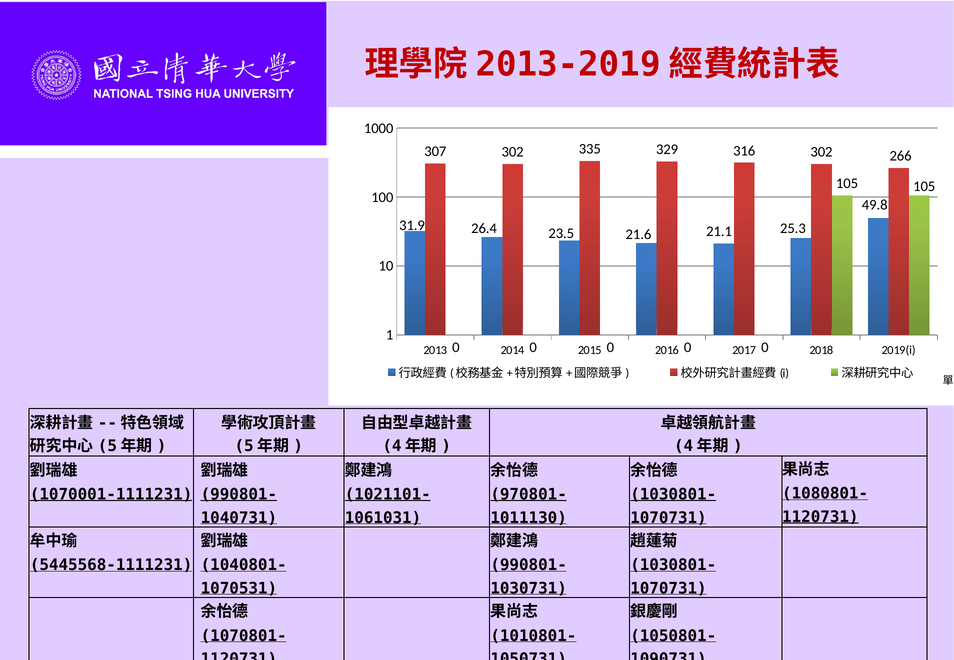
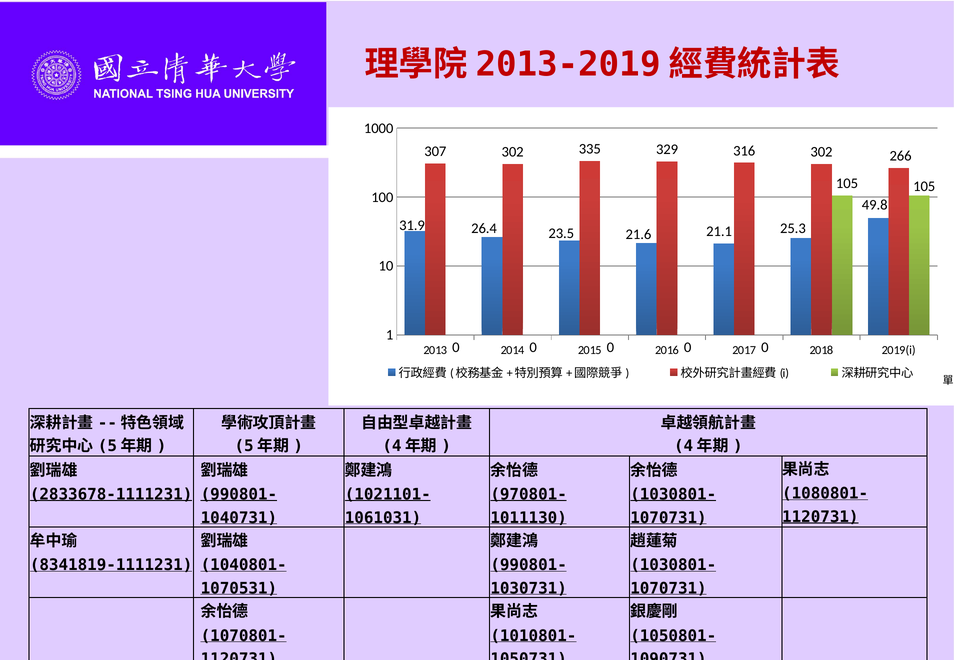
1070001-1111231: 1070001-1111231 -> 2833678-1111231 (111, 495)
5445568-1111231: 5445568-1111231 -> 8341819-1111231 (111, 566)
